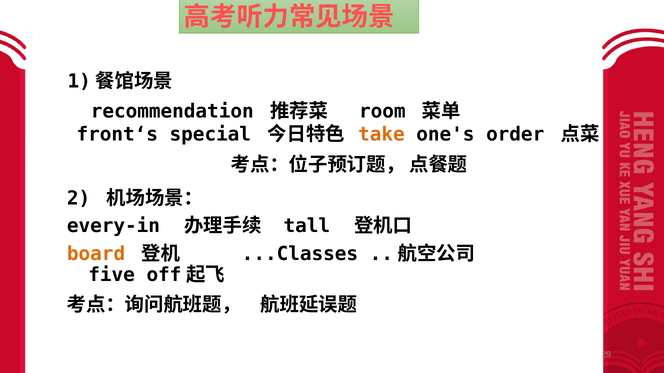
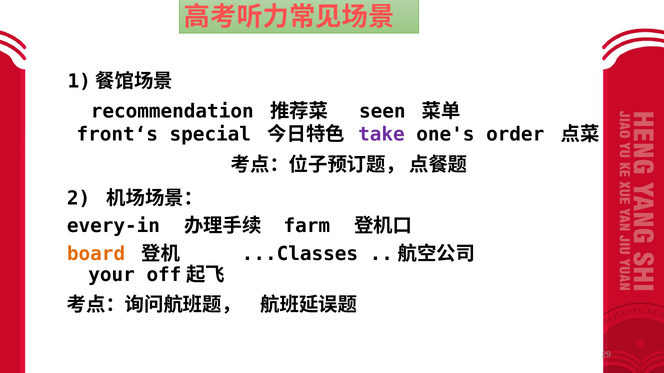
room: room -> seen (382, 112)
take colour: orange -> purple (381, 135)
tall: tall -> farm (307, 226)
five: five -> your (112, 275)
